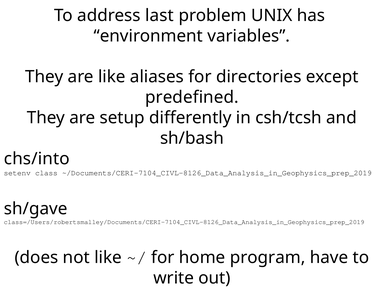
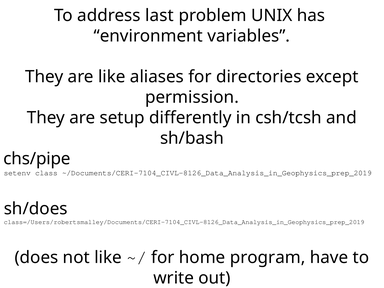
predefined: predefined -> permission (192, 97)
chs/into: chs/into -> chs/pipe (37, 159)
sh/gave: sh/gave -> sh/does (36, 209)
